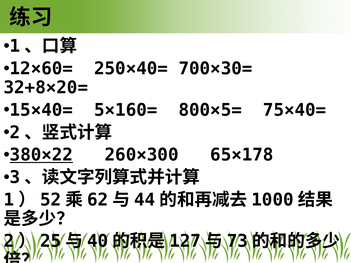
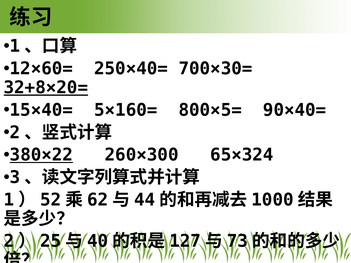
32+8×20= underline: none -> present (46, 88)
75×40=: 75×40= -> 90×40= (295, 110)
65×178: 65×178 -> 65×324 (242, 155)
